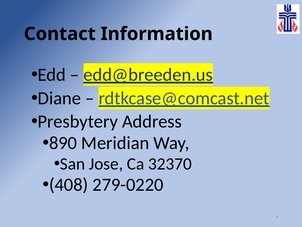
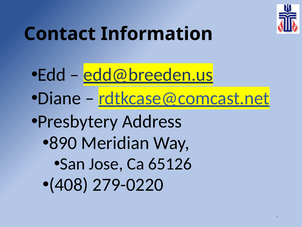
32370: 32370 -> 65126 (170, 164)
